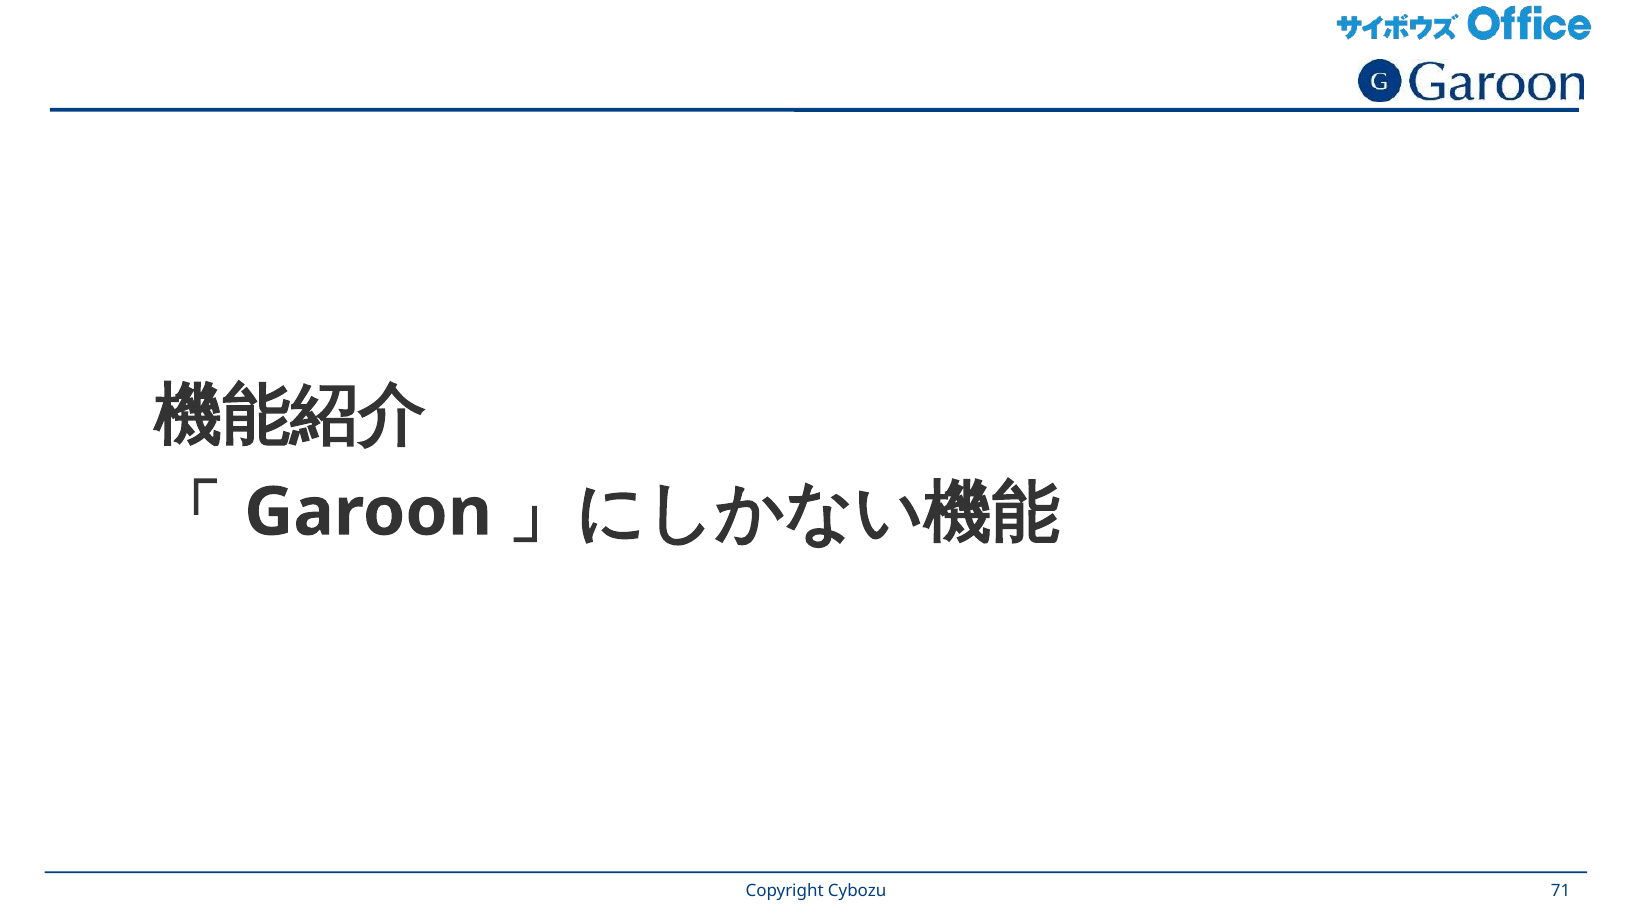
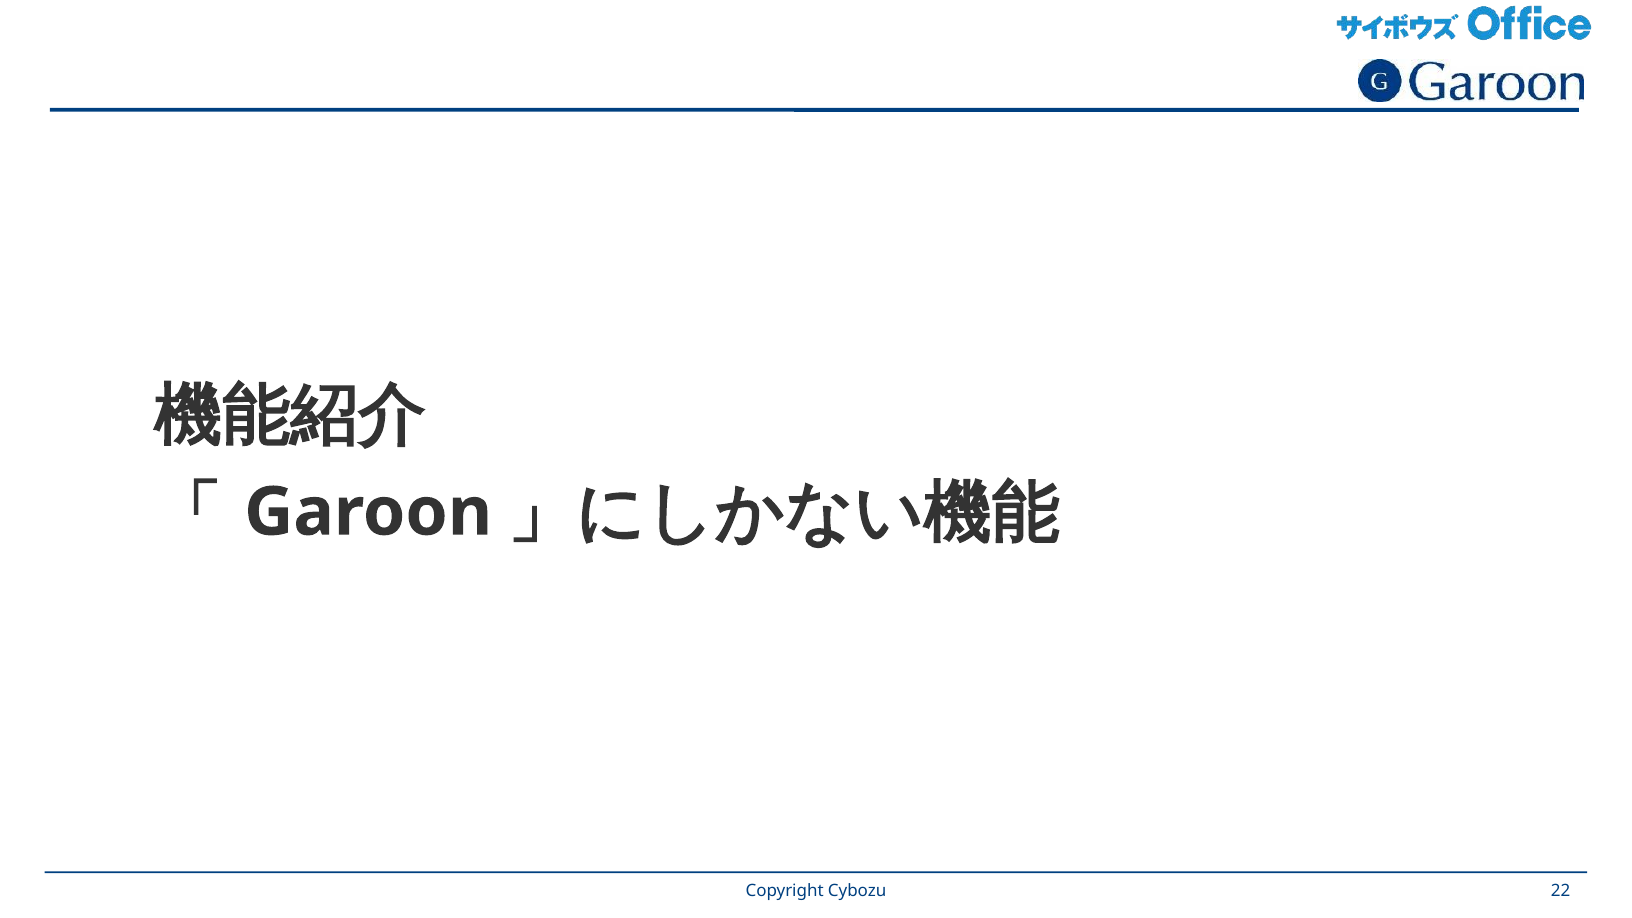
71: 71 -> 22 (1561, 891)
